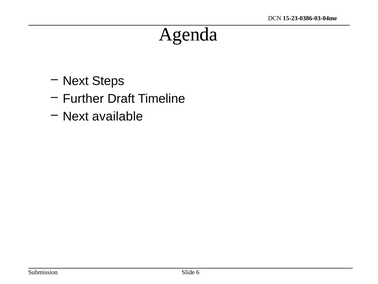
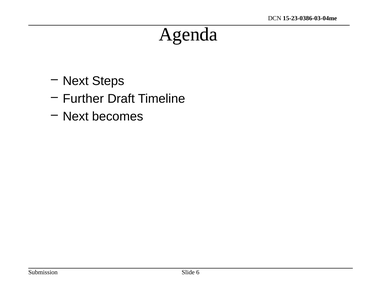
available: available -> becomes (118, 116)
